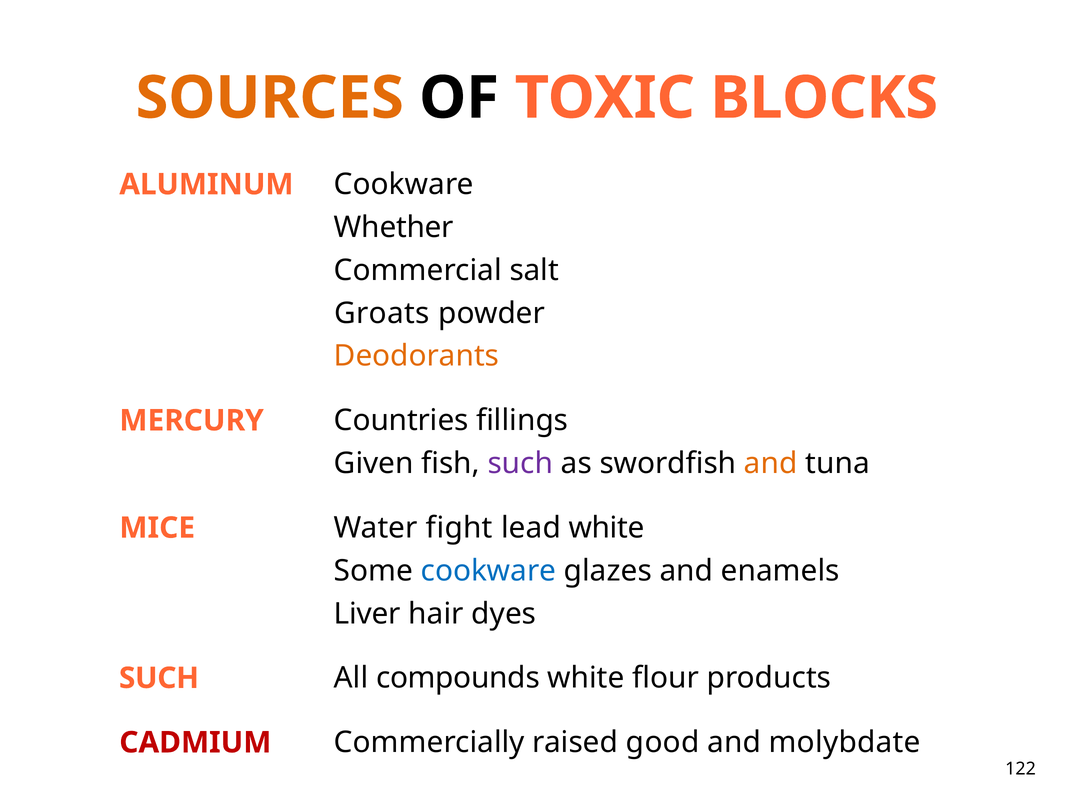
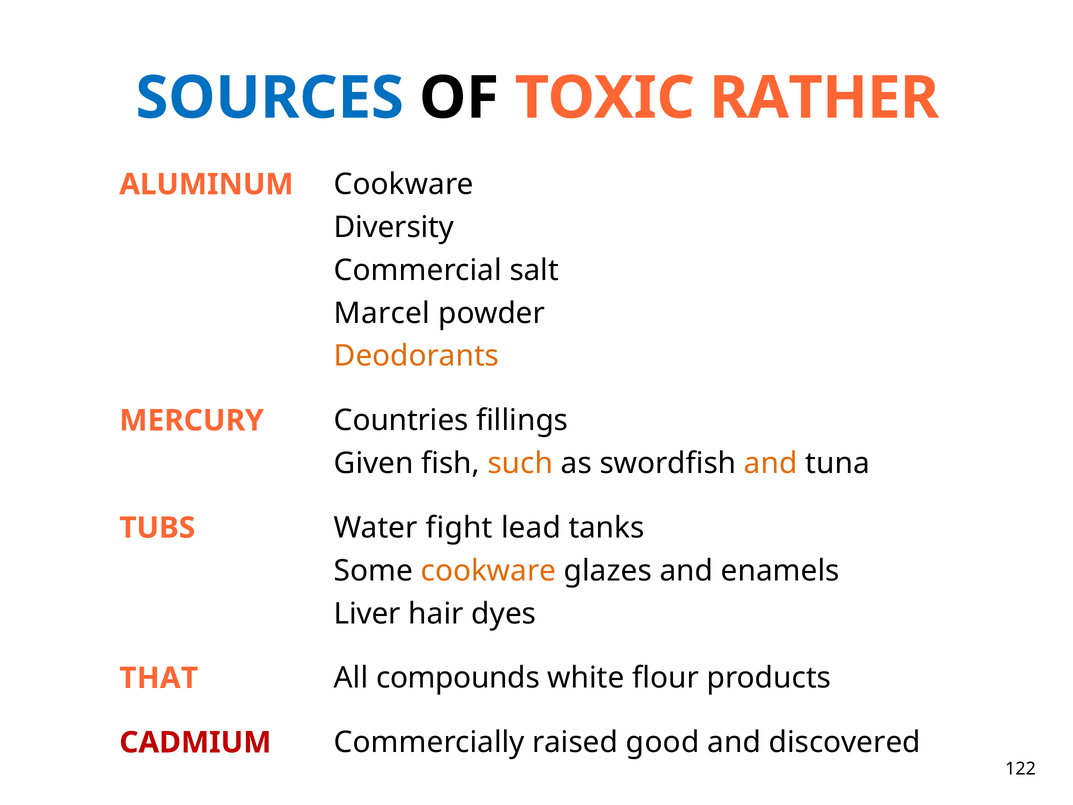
SOURCES colour: orange -> blue (270, 98)
BLOCKS: BLOCKS -> RATHER (824, 98)
Whether: Whether -> Diversity (394, 227)
Groats: Groats -> Marcel (382, 313)
such colour: purple -> orange (520, 463)
MICE: MICE -> TUBS (157, 528)
lead white: white -> tanks (606, 528)
cookware colour: blue -> orange (488, 571)
SUCH: SUCH -> THAT (159, 678)
molybdate: molybdate -> discovered (845, 742)
